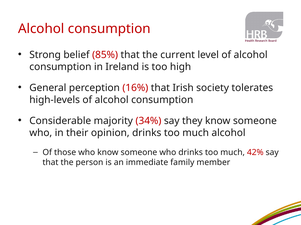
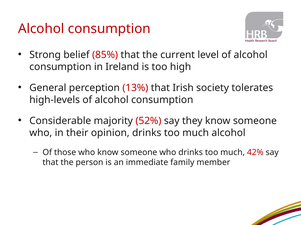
16%: 16% -> 13% (135, 88)
34%: 34% -> 52% (148, 121)
